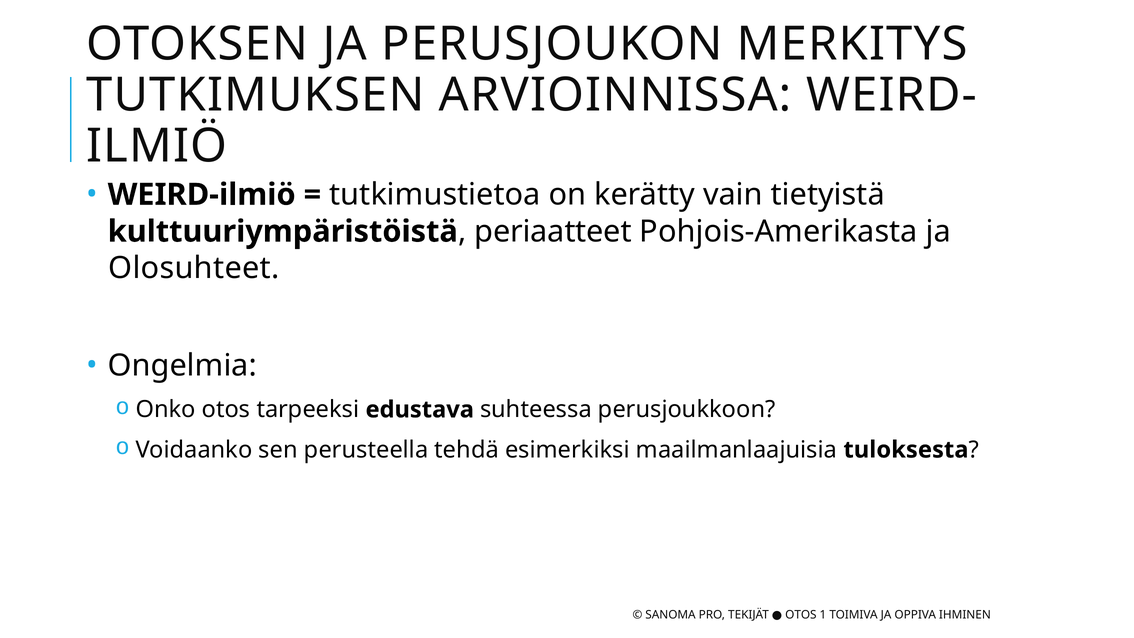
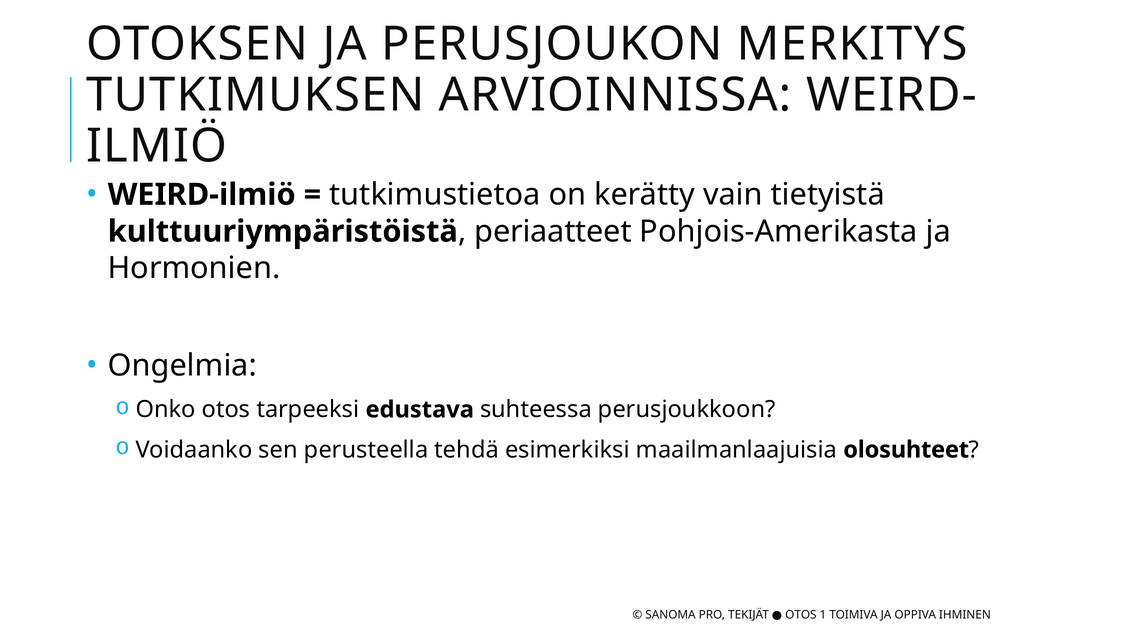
Olosuhteet: Olosuhteet -> Hormonien (194, 268)
tuloksesta: tuloksesta -> olosuhteet (906, 450)
